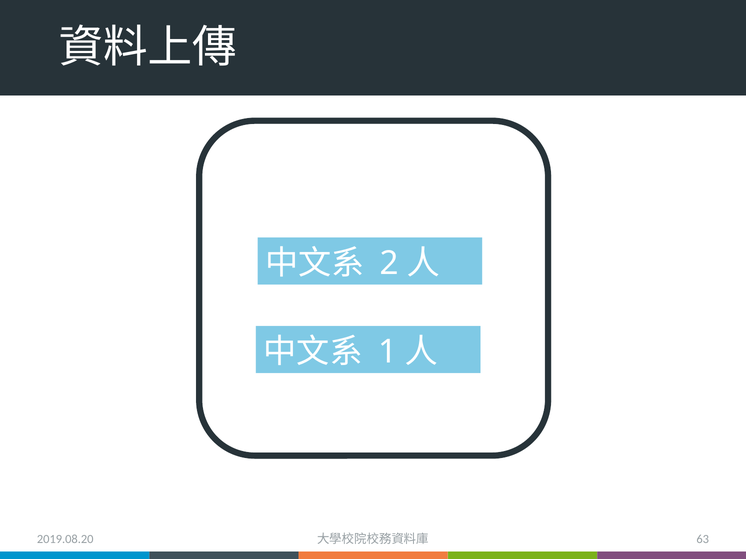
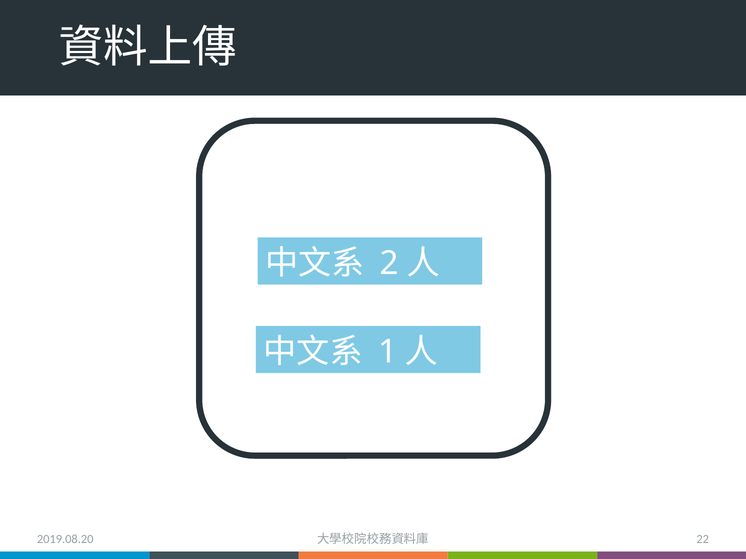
63: 63 -> 22 (703, 540)
